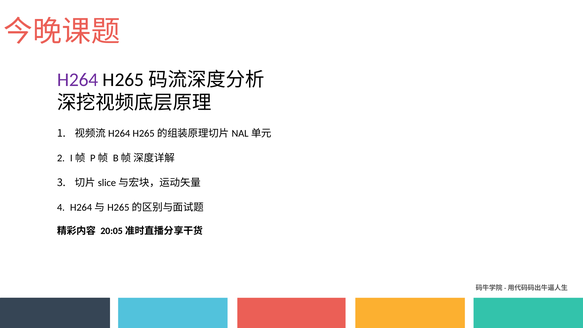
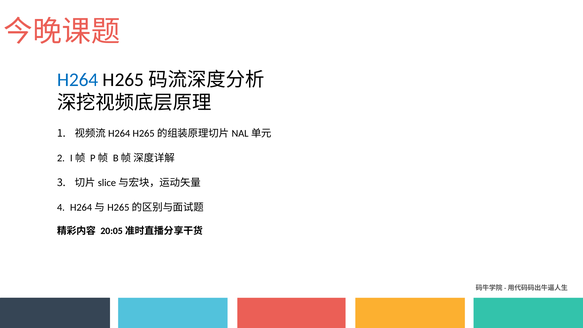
H264 colour: purple -> blue (78, 80)
